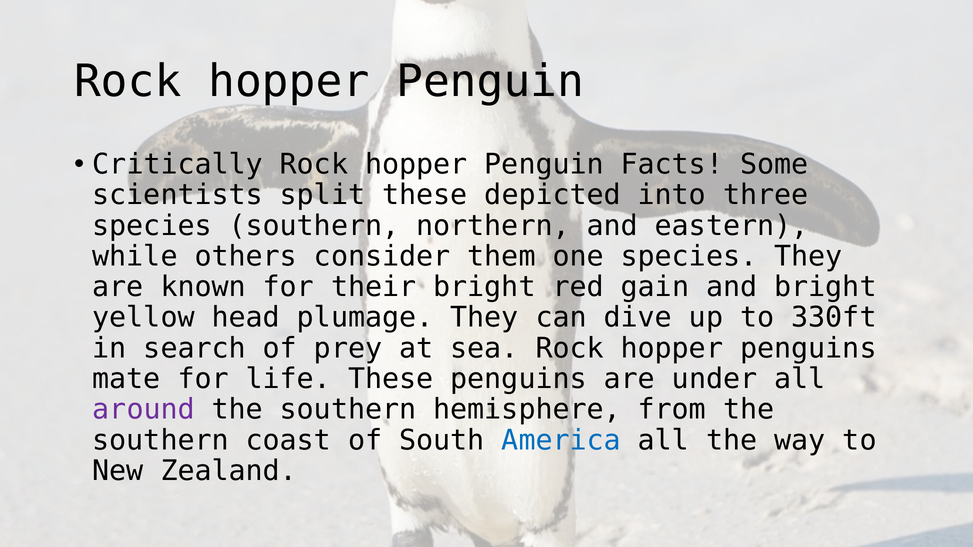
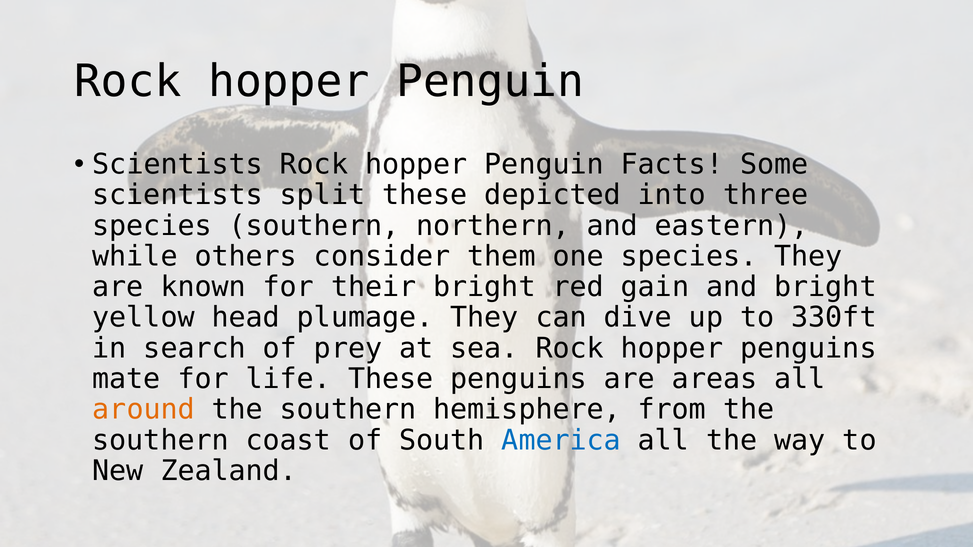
Critically: Critically -> Scientists (178, 165)
under: under -> areas (715, 379)
around colour: purple -> orange (144, 410)
